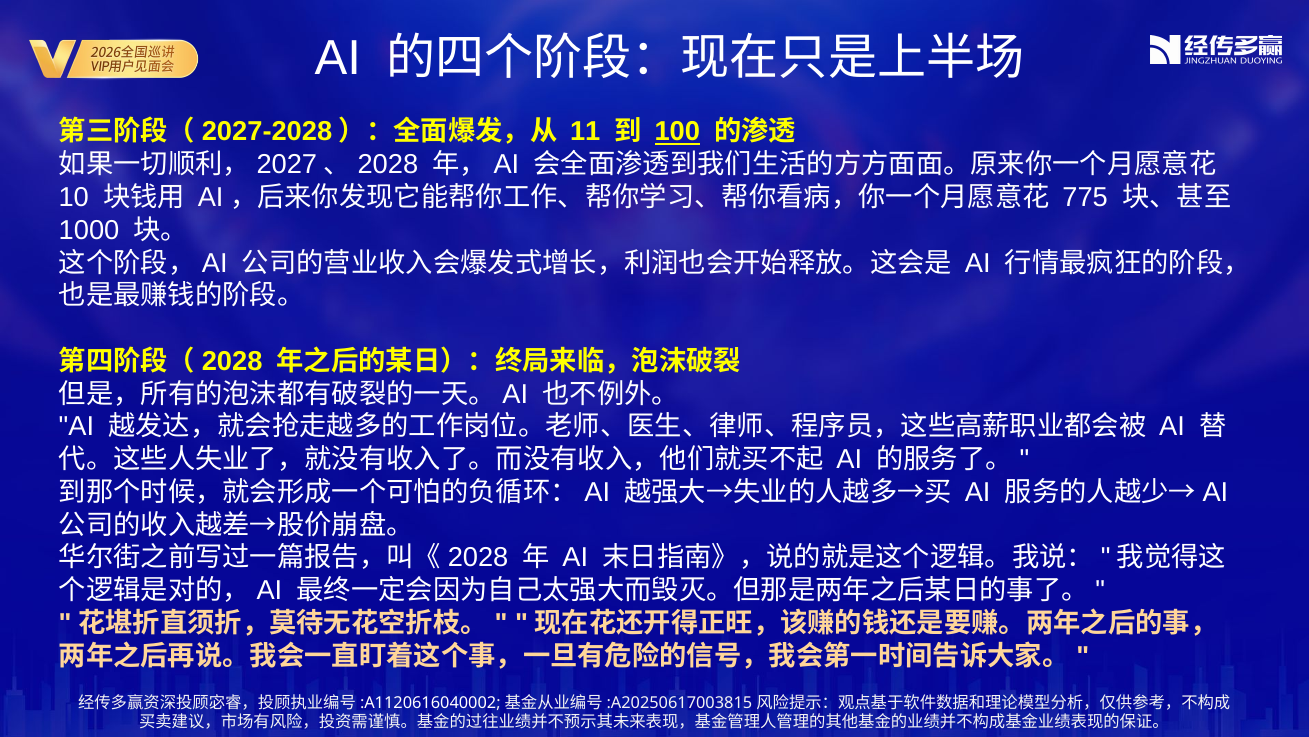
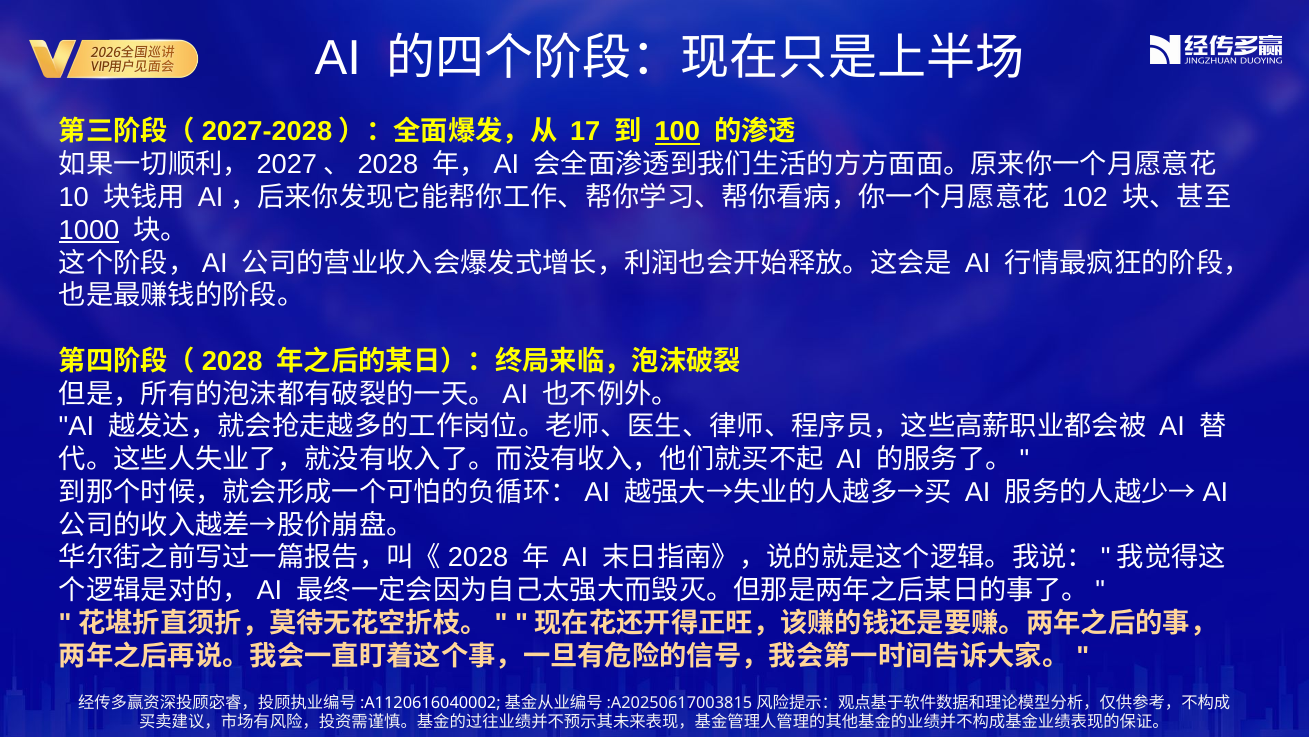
11: 11 -> 17 (585, 132)
775: 775 -> 102 (1085, 197)
1000 underline: none -> present (89, 230)
